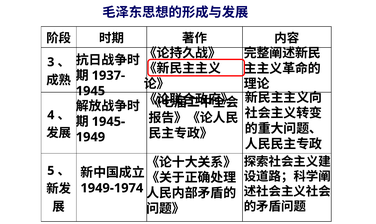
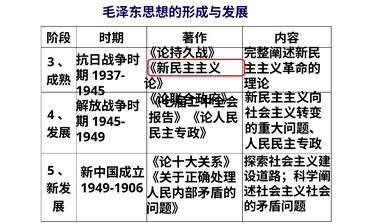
1949-1974: 1949-1974 -> 1949-1906 (112, 188)
